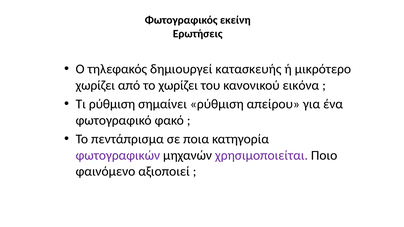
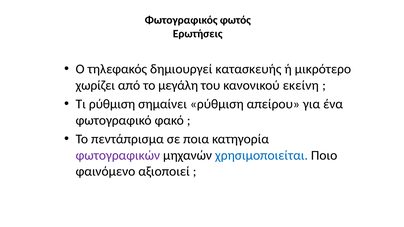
εκείνη: εκείνη -> φωτός (235, 20)
το χωρίζει: χωρίζει -> μεγάλη (178, 85)
εικόνα: εικόνα -> εκείνη (301, 85)
χρησιμοποιείται colour: purple -> blue (261, 155)
